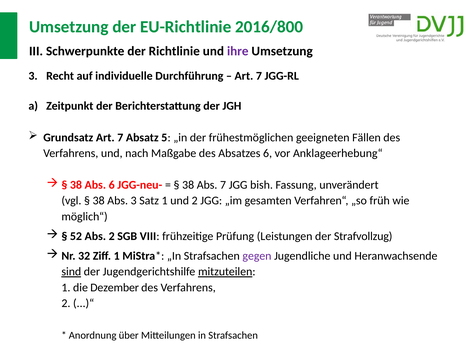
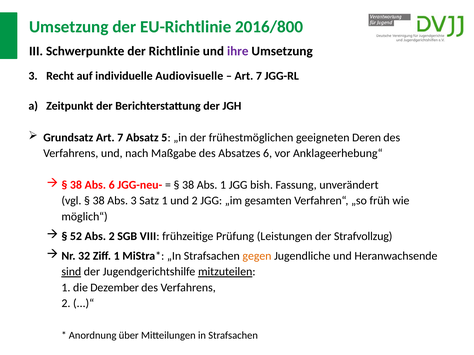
Durchführung: Durchführung -> Audiovisuelle (189, 76)
Fällen: Fällen -> Deren (367, 138)
Abs 7: 7 -> 1 (223, 185)
gegen colour: purple -> orange (257, 256)
